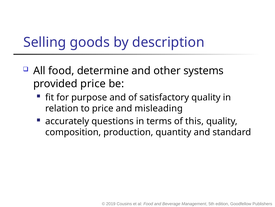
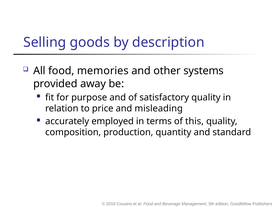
determine: determine -> memories (103, 71)
provided price: price -> away (93, 83)
questions: questions -> employed (113, 121)
